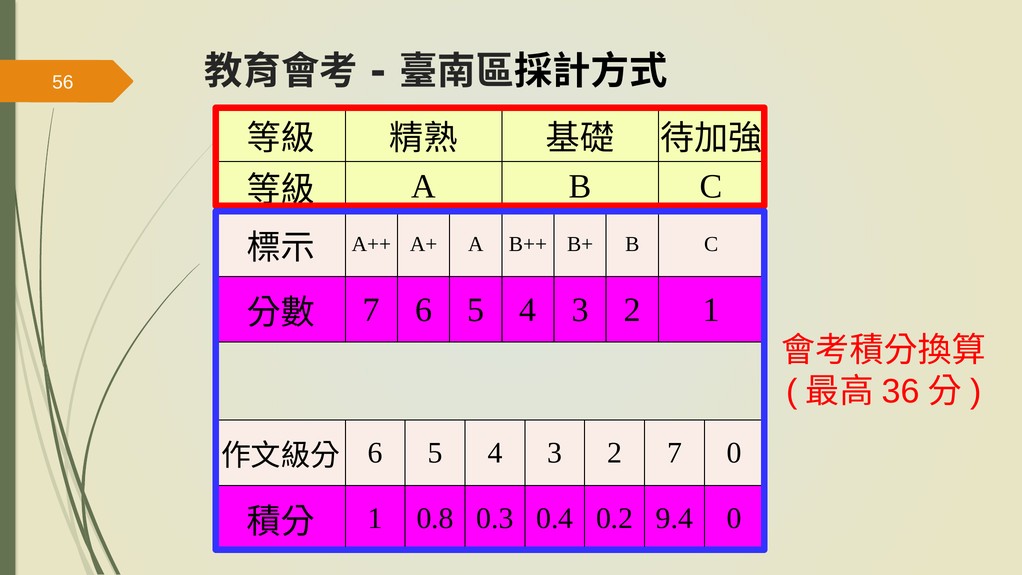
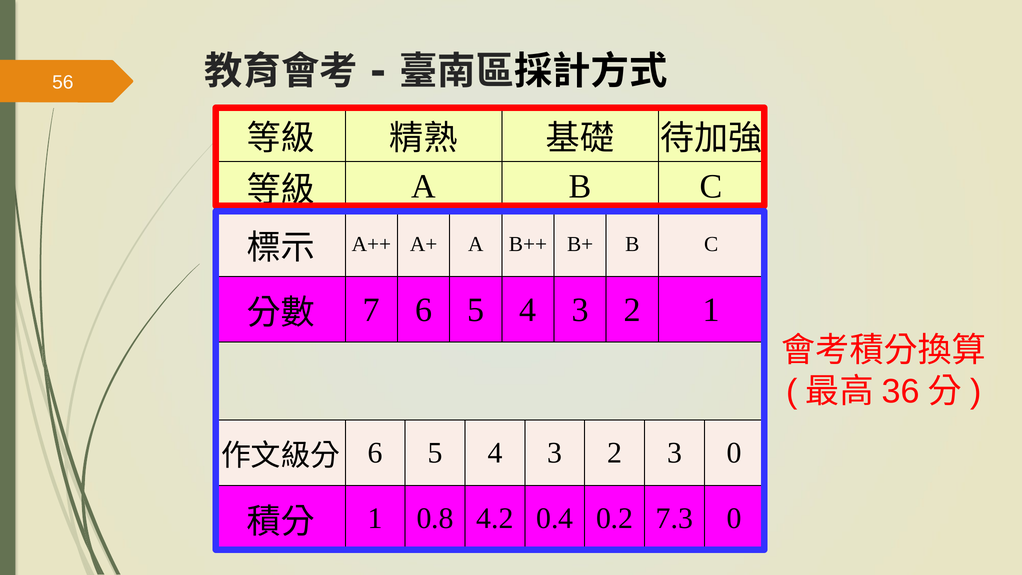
2 7: 7 -> 3 (674, 453)
0.3: 0.3 -> 4.2 (495, 518)
9.4: 9.4 -> 7.3 (674, 518)
